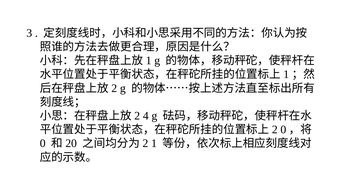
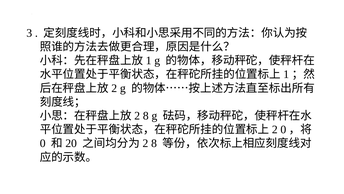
4: 4 -> 8 (146, 116)
1: 1 -> 8 (154, 143)
